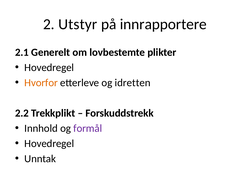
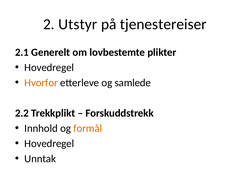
innrapportere: innrapportere -> tjenestereiser (163, 24)
idretten: idretten -> samlede (133, 83)
formål colour: purple -> orange (88, 128)
